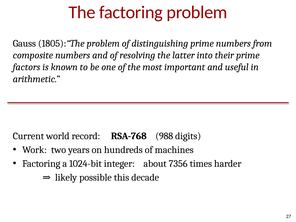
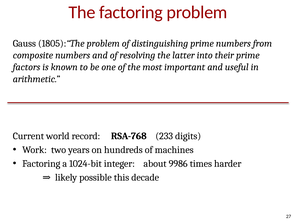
988: 988 -> 233 (164, 136)
7356: 7356 -> 9986 (178, 164)
